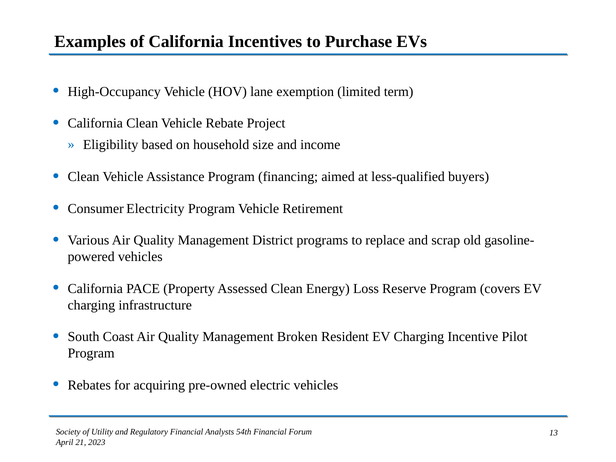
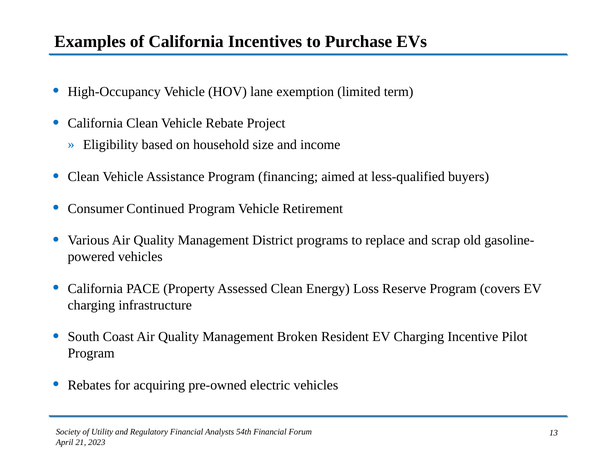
Electricity: Electricity -> Continued (155, 209)
